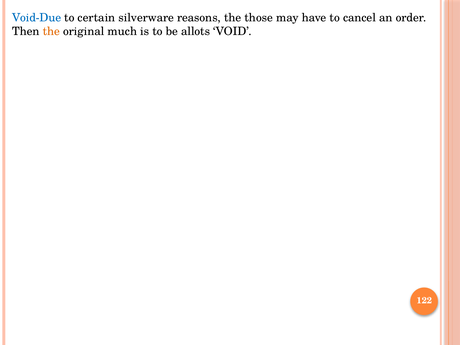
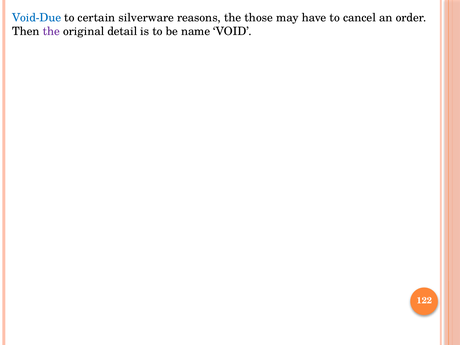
the colour: orange -> purple (51, 31)
much: much -> detail (122, 31)
allots: allots -> name (196, 31)
